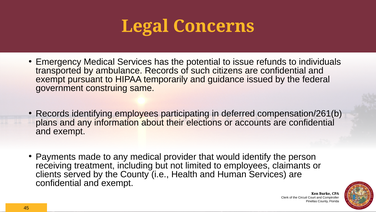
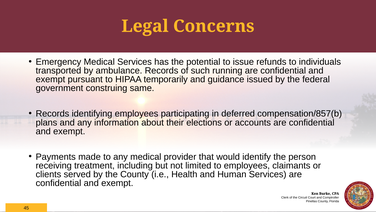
citizens: citizens -> running (227, 70)
compensation/261(b: compensation/261(b -> compensation/857(b (300, 113)
